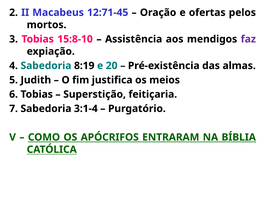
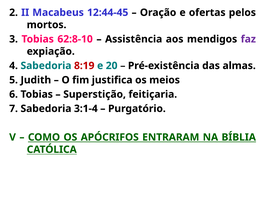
12:71-45: 12:71-45 -> 12:44-45 (108, 13)
15:8-10: 15:8-10 -> 62:8-10 (75, 39)
8:19 colour: black -> red (84, 66)
